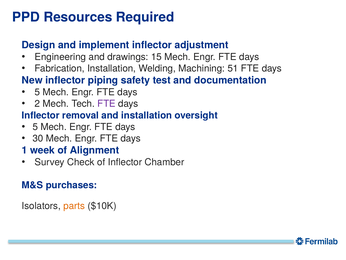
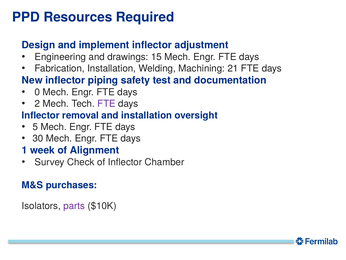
51: 51 -> 21 (233, 68)
5: 5 -> 0 (37, 92)
parts colour: orange -> purple (74, 206)
